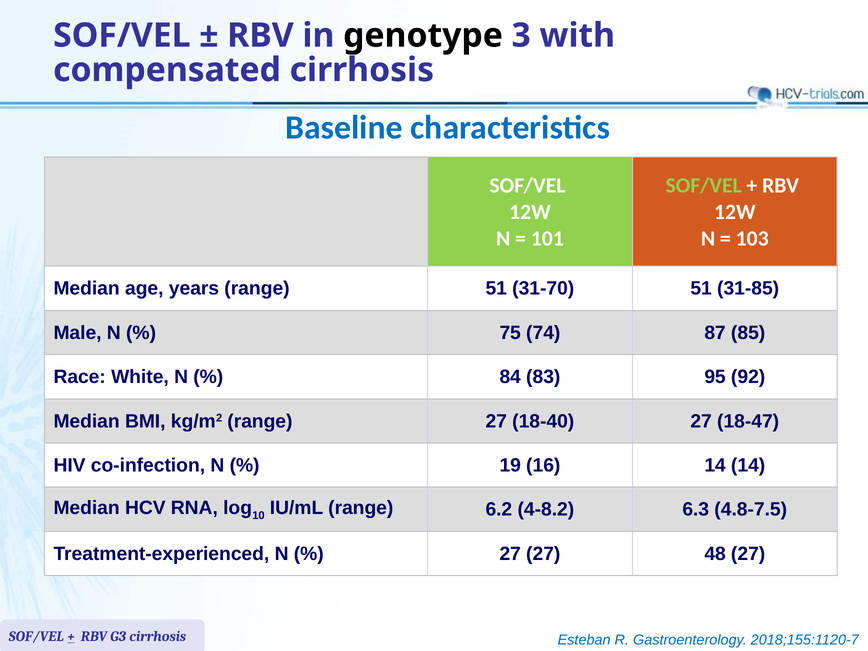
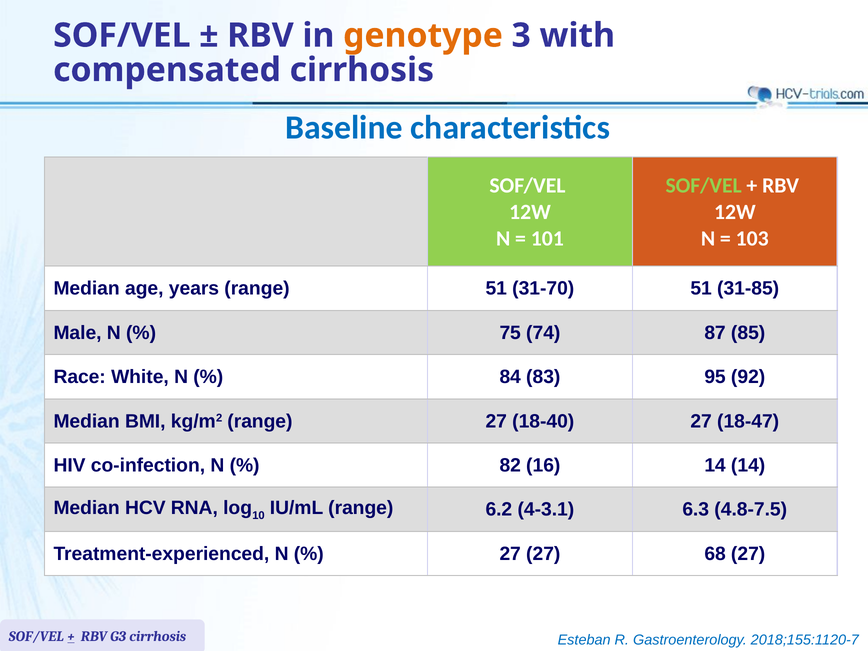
genotype colour: black -> orange (423, 36)
19: 19 -> 82 (510, 465)
4-8.2: 4-8.2 -> 4-3.1 (546, 510)
48: 48 -> 68 (715, 554)
